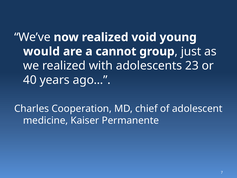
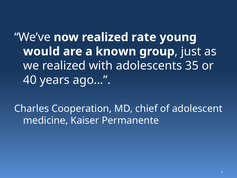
void: void -> rate (144, 37)
cannot: cannot -> known (116, 51)
23: 23 -> 35 (192, 66)
